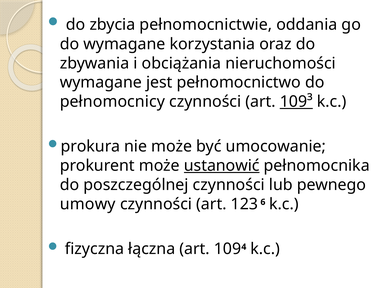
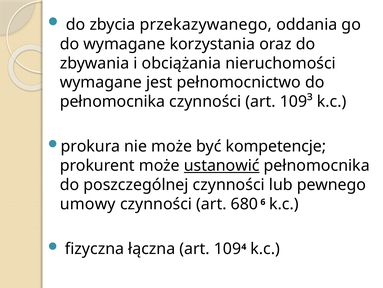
pełnomocnictwie: pełnomocnictwie -> przekazywanego (206, 25)
pełnomocnicy: pełnomocnicy -> pełnomocnika (112, 101)
109³ underline: present -> none (296, 101)
umocowanie: umocowanie -> kompetencje (276, 146)
123: 123 -> 680 (244, 204)
